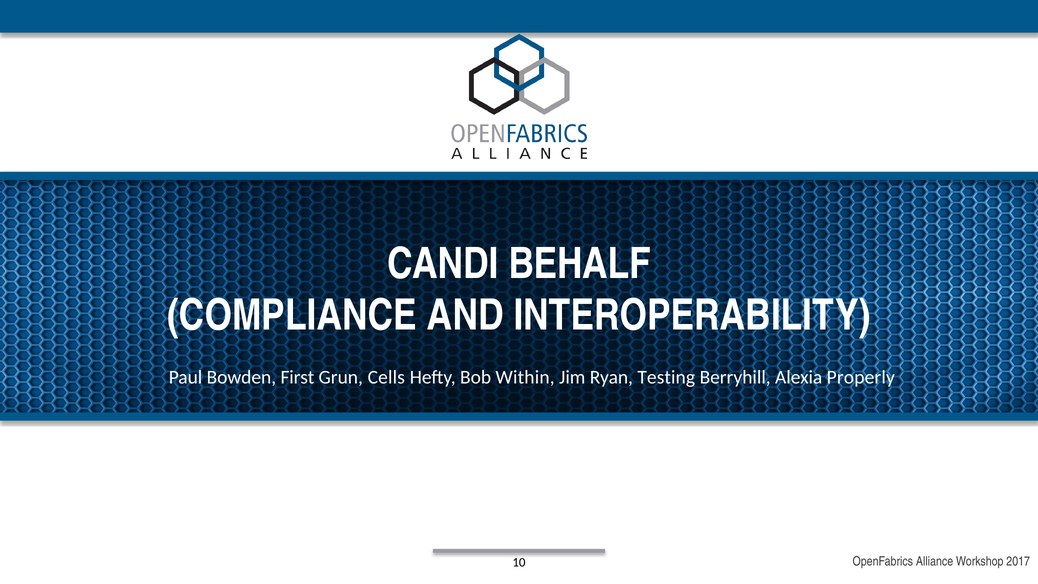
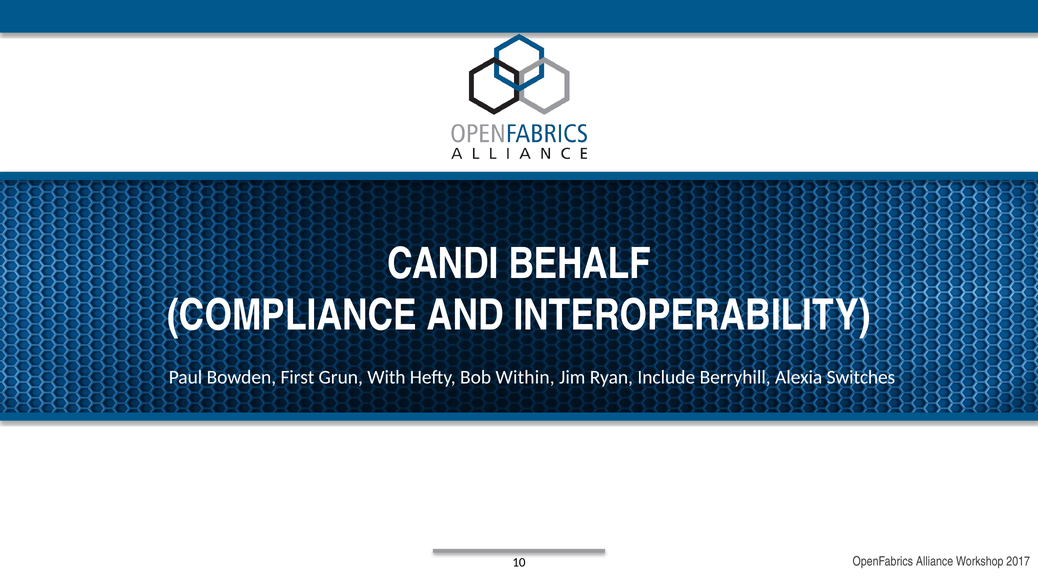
Cells: Cells -> With (386, 377)
Testing: Testing -> Include (666, 377)
Properly: Properly -> Switches (861, 377)
